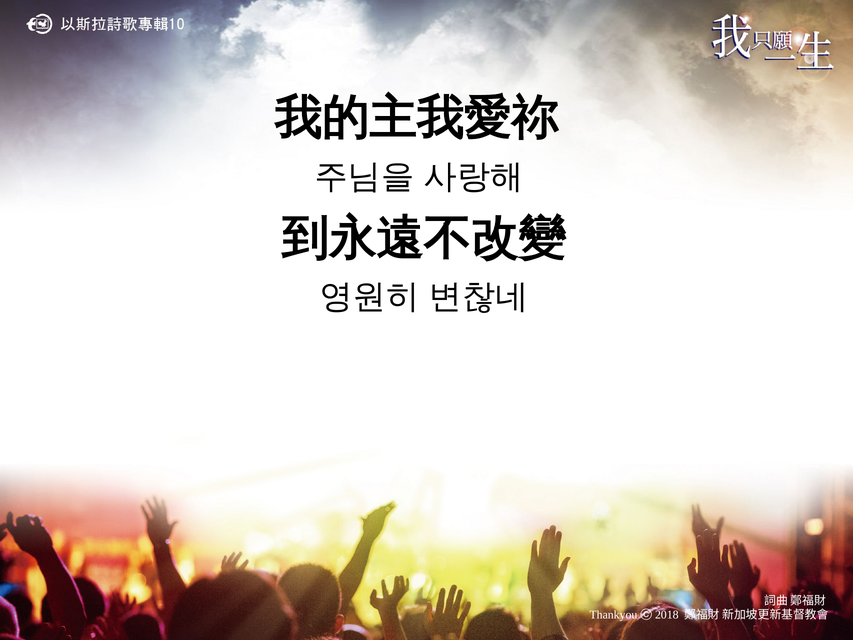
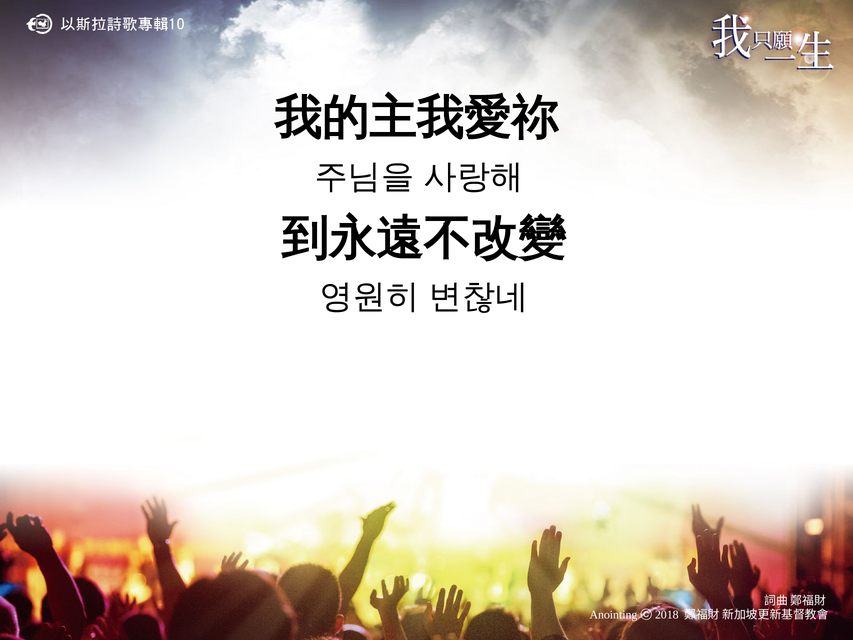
Thankyou: Thankyou -> Anointing (613, 615)
